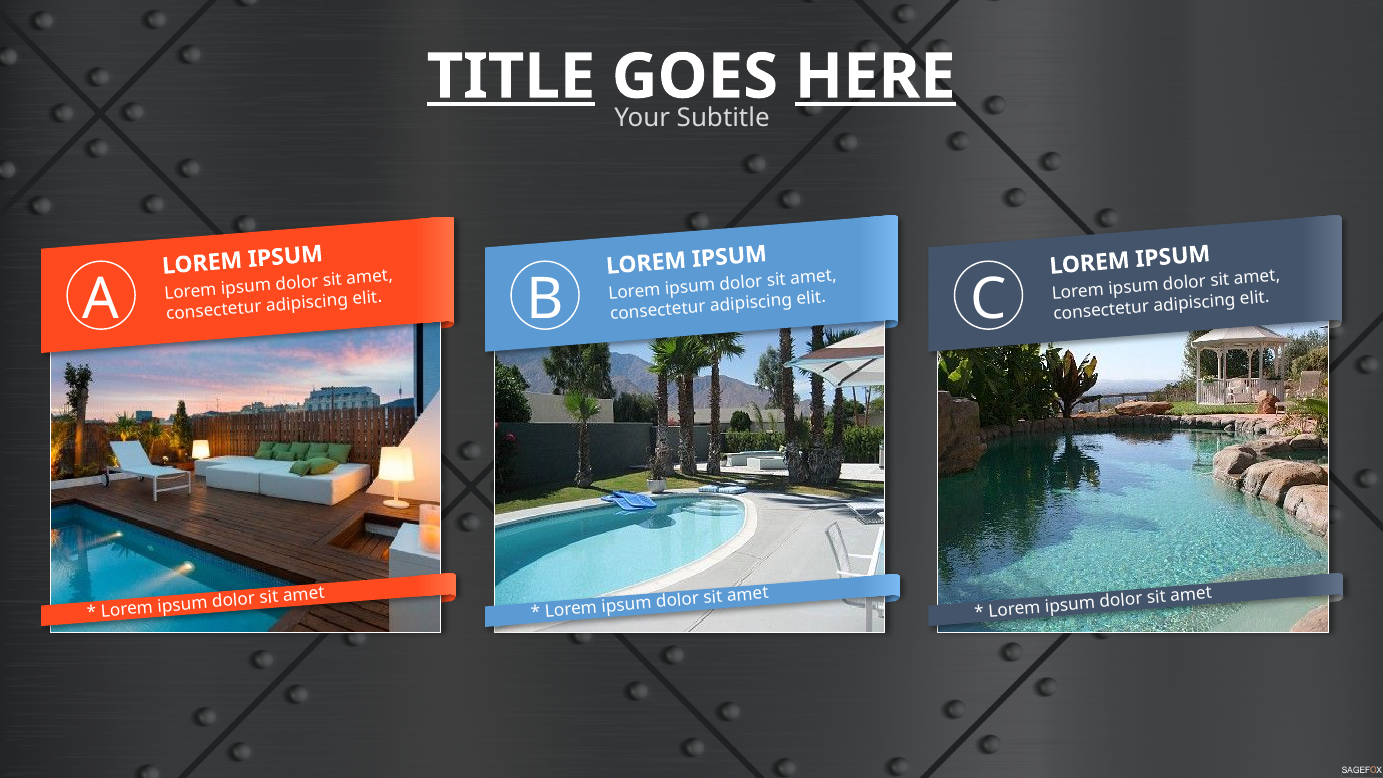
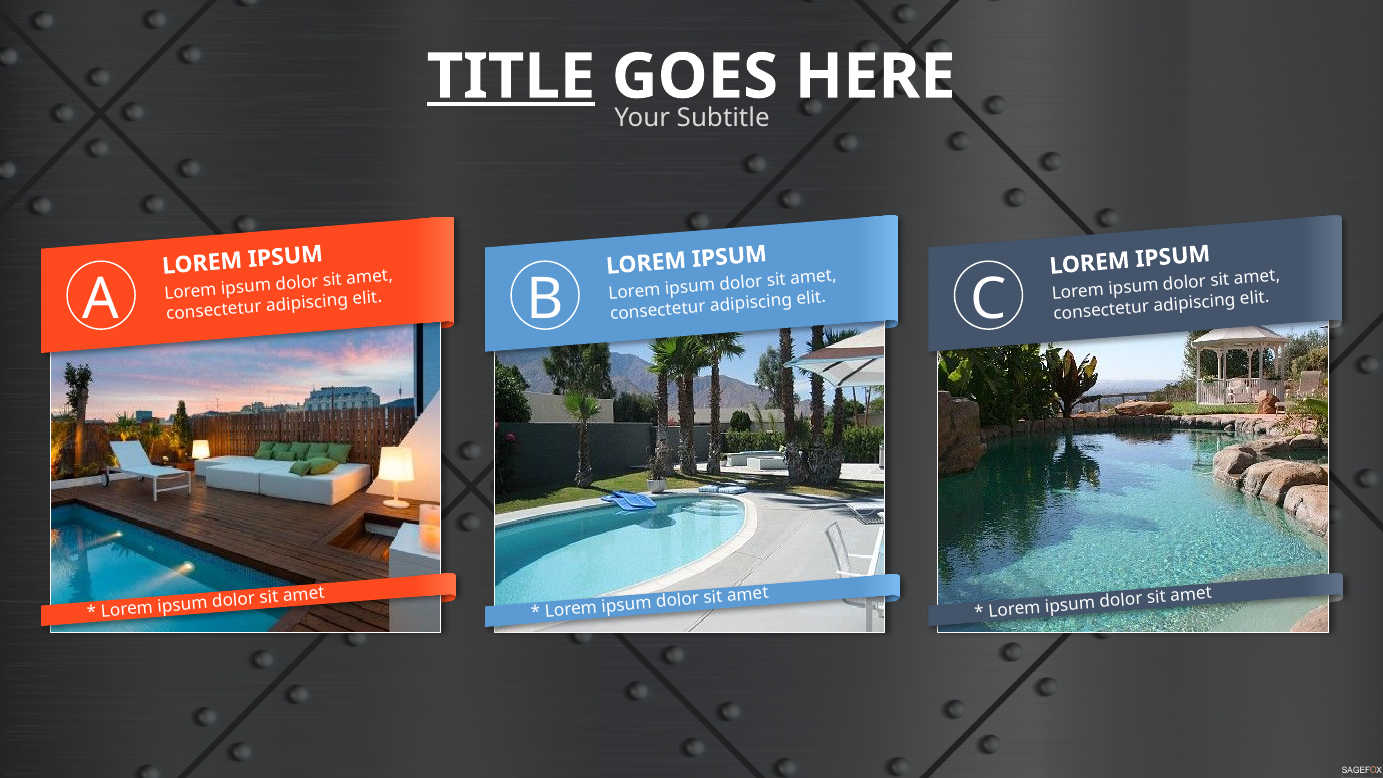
HERE underline: present -> none (875, 77)
